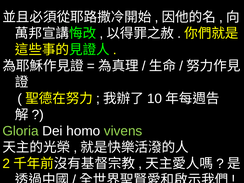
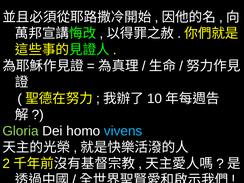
vivens colour: light green -> light blue (123, 131)
